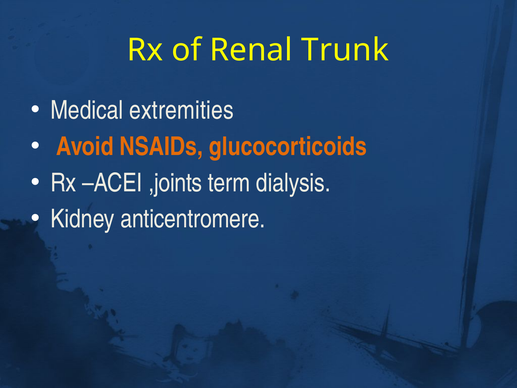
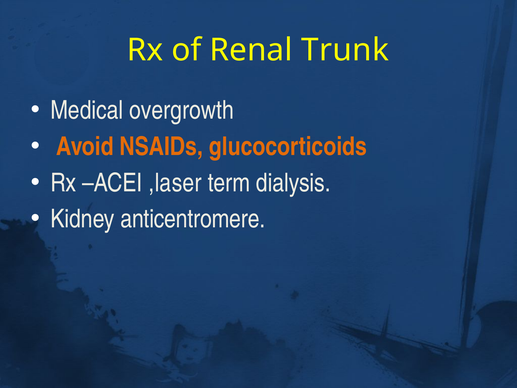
extremities: extremities -> overgrowth (182, 110)
,joints: ,joints -> ,laser (175, 183)
